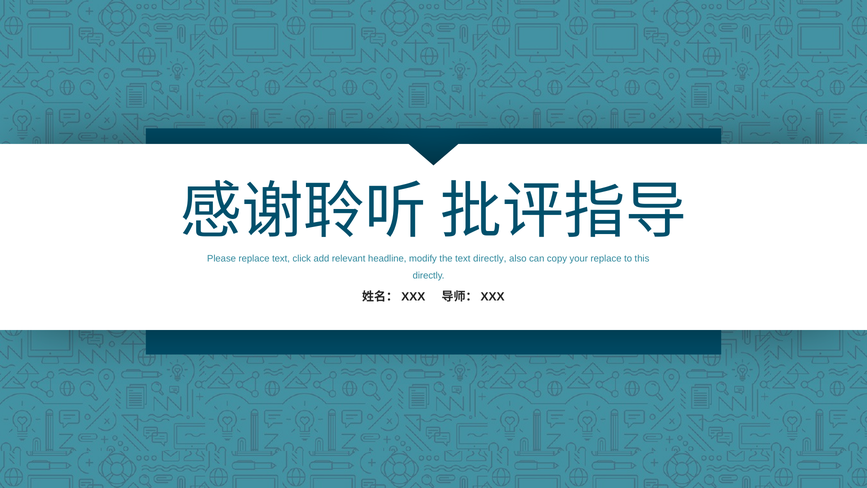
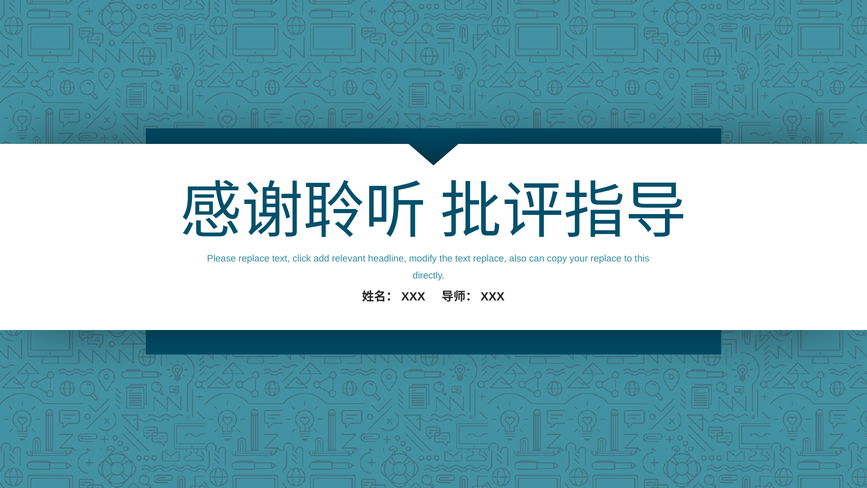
text directly: directly -> replace (490, 259)
